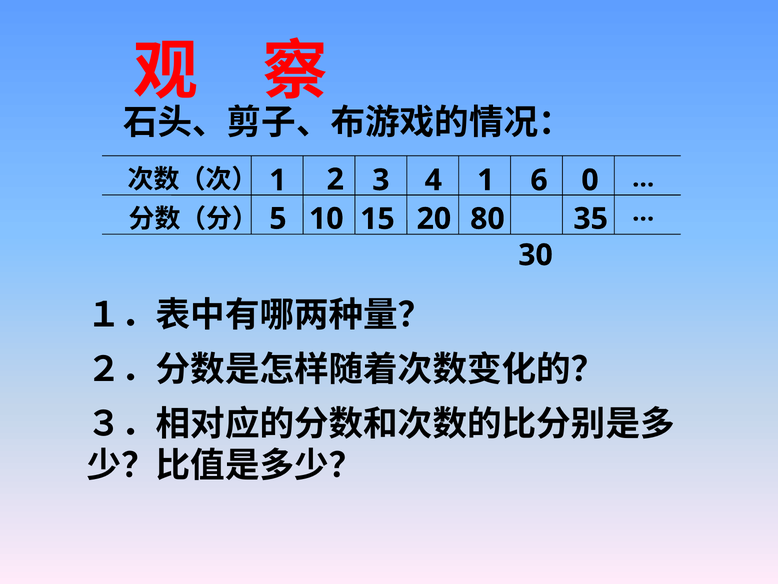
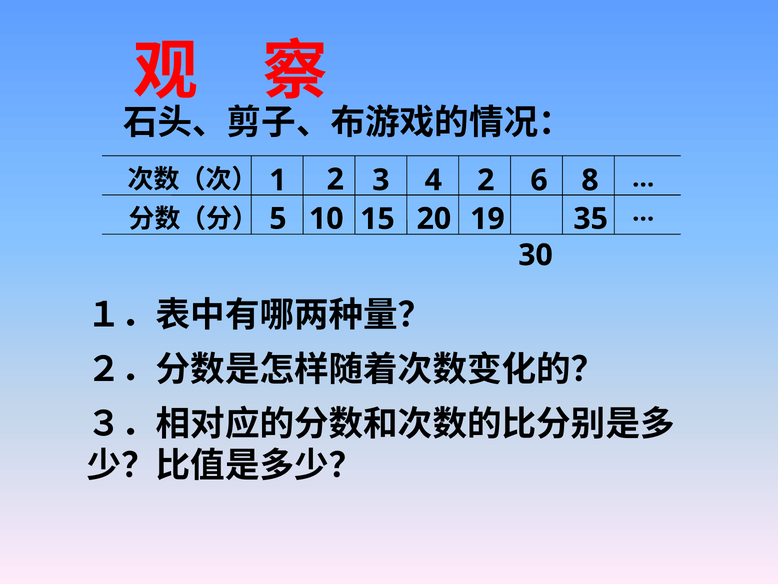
4 1: 1 -> 2 (486, 180)
0: 0 -> 8 (590, 180)
80: 80 -> 19 (487, 219)
